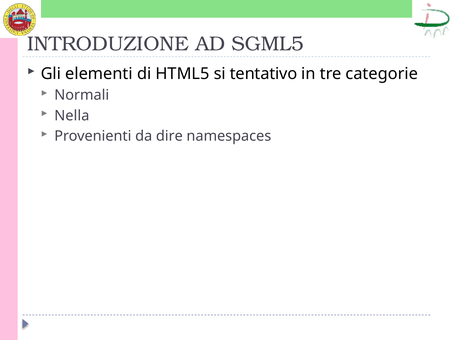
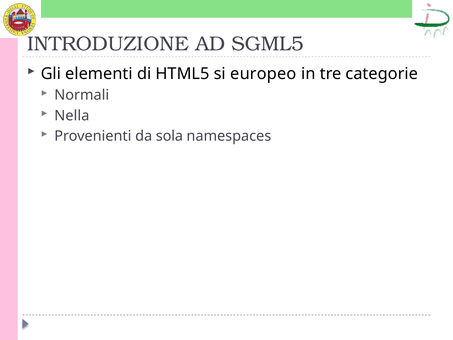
tentativo: tentativo -> europeo (263, 74)
dire: dire -> sola (169, 136)
